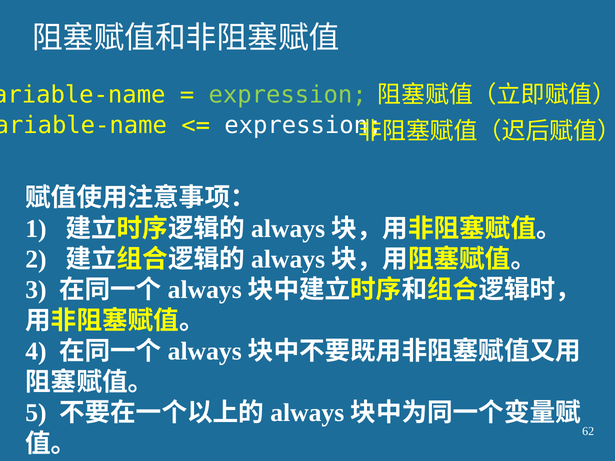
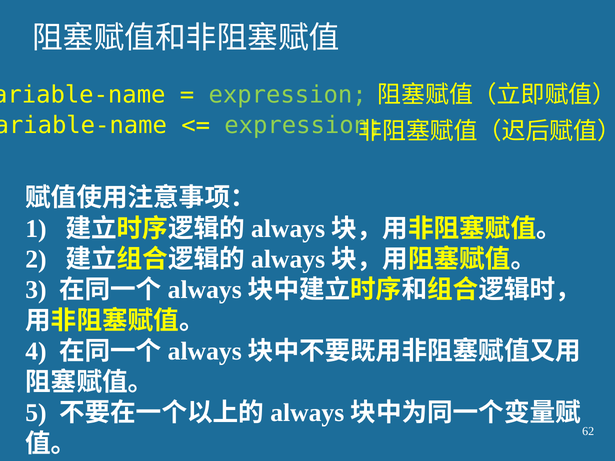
expression colour: white -> light green (303, 126)
